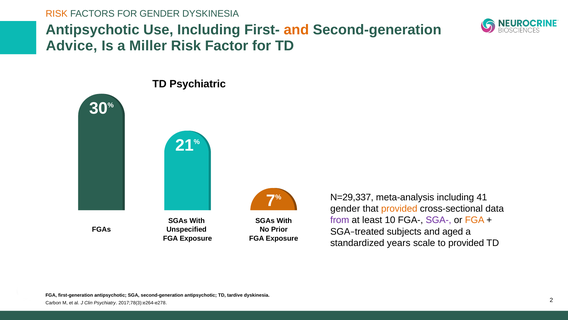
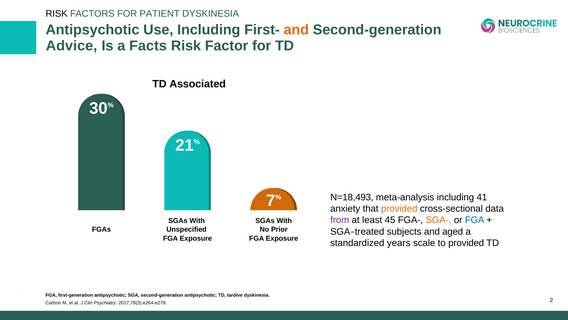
RISK colour: orange -> black (57, 14)
FOR GENDER: GENDER -> PATIENT (160, 14)
Miller: Miller -> Facts (148, 46)
Psychiatric: Psychiatric -> Associated (198, 84)
N=29,337: N=29,337 -> N=18,493 (352, 197)
gender: gender -> anxiety (345, 209)
10: 10 -> 45 (390, 220)
SGA- colour: purple -> orange (439, 220)
FGA colour: orange -> blue (475, 220)
